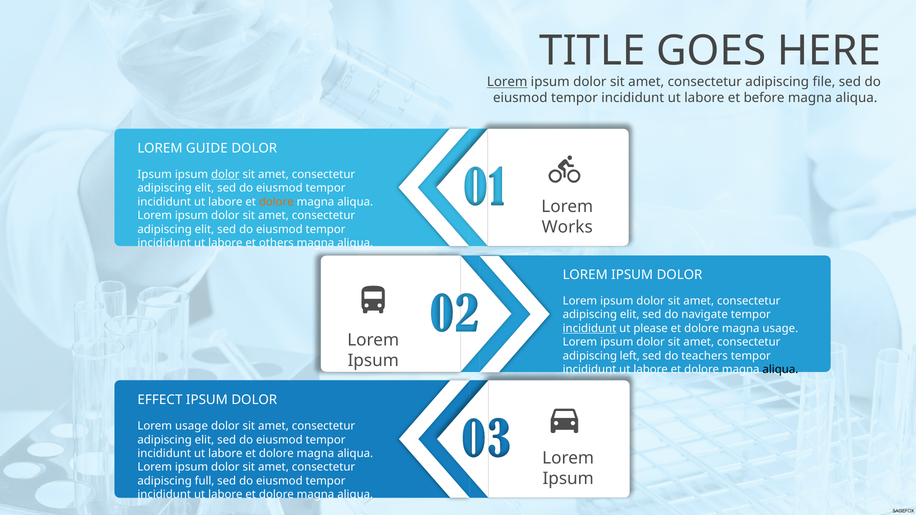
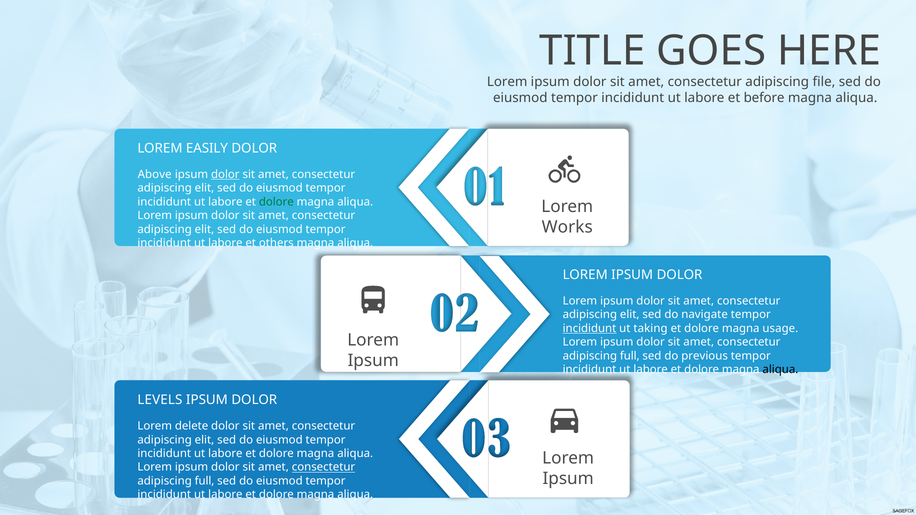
Lorem underline: present -> none (507, 82)
GUIDE: GUIDE -> EASILY (207, 148)
Ipsum: Ipsum -> Above (155, 175)
dolore colour: orange -> green (276, 202)
please: please -> taking (651, 329)
left: left -> full (630, 356)
teachers: teachers -> previous (705, 356)
EFFECT: EFFECT -> LEVELS (160, 400)
Lorem usage: usage -> delete (192, 426)
consectetur underline: none -> present (323, 467)
